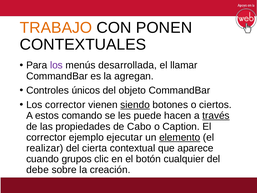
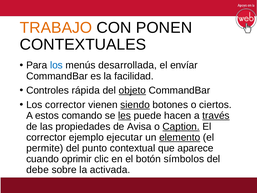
los colour: purple -> blue (56, 65)
llamar: llamar -> envíar (184, 65)
agregan: agregan -> facilidad (134, 76)
únicos: únicos -> rápida (86, 90)
objeto underline: none -> present (132, 90)
les underline: none -> present (125, 116)
Cabo: Cabo -> Avisa (139, 126)
Caption underline: none -> present (181, 126)
realizar: realizar -> permite (45, 148)
cierta: cierta -> punto (95, 148)
grupos: grupos -> oprimir (77, 159)
cualquier: cualquier -> símbolos (184, 159)
creación: creación -> activada (110, 170)
